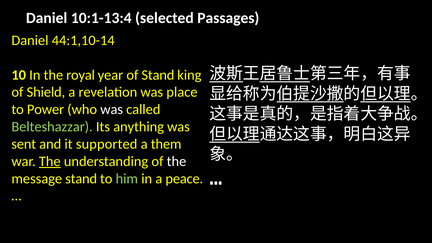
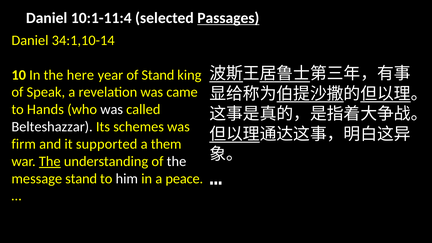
10:1-13:4: 10:1-13:4 -> 10:1-11:4 (101, 18)
Passages underline: none -> present (228, 18)
44:1,10-14: 44:1,10-14 -> 34:1,10-14 (83, 40)
royal: royal -> here (80, 75)
Shield: Shield -> Speak (46, 92)
place: place -> came (182, 92)
Power: Power -> Hands (45, 109)
Belteshazzar colour: light green -> white (52, 127)
anything: anything -> schemes (139, 127)
sent: sent -> firm (24, 144)
him colour: light green -> white (127, 179)
